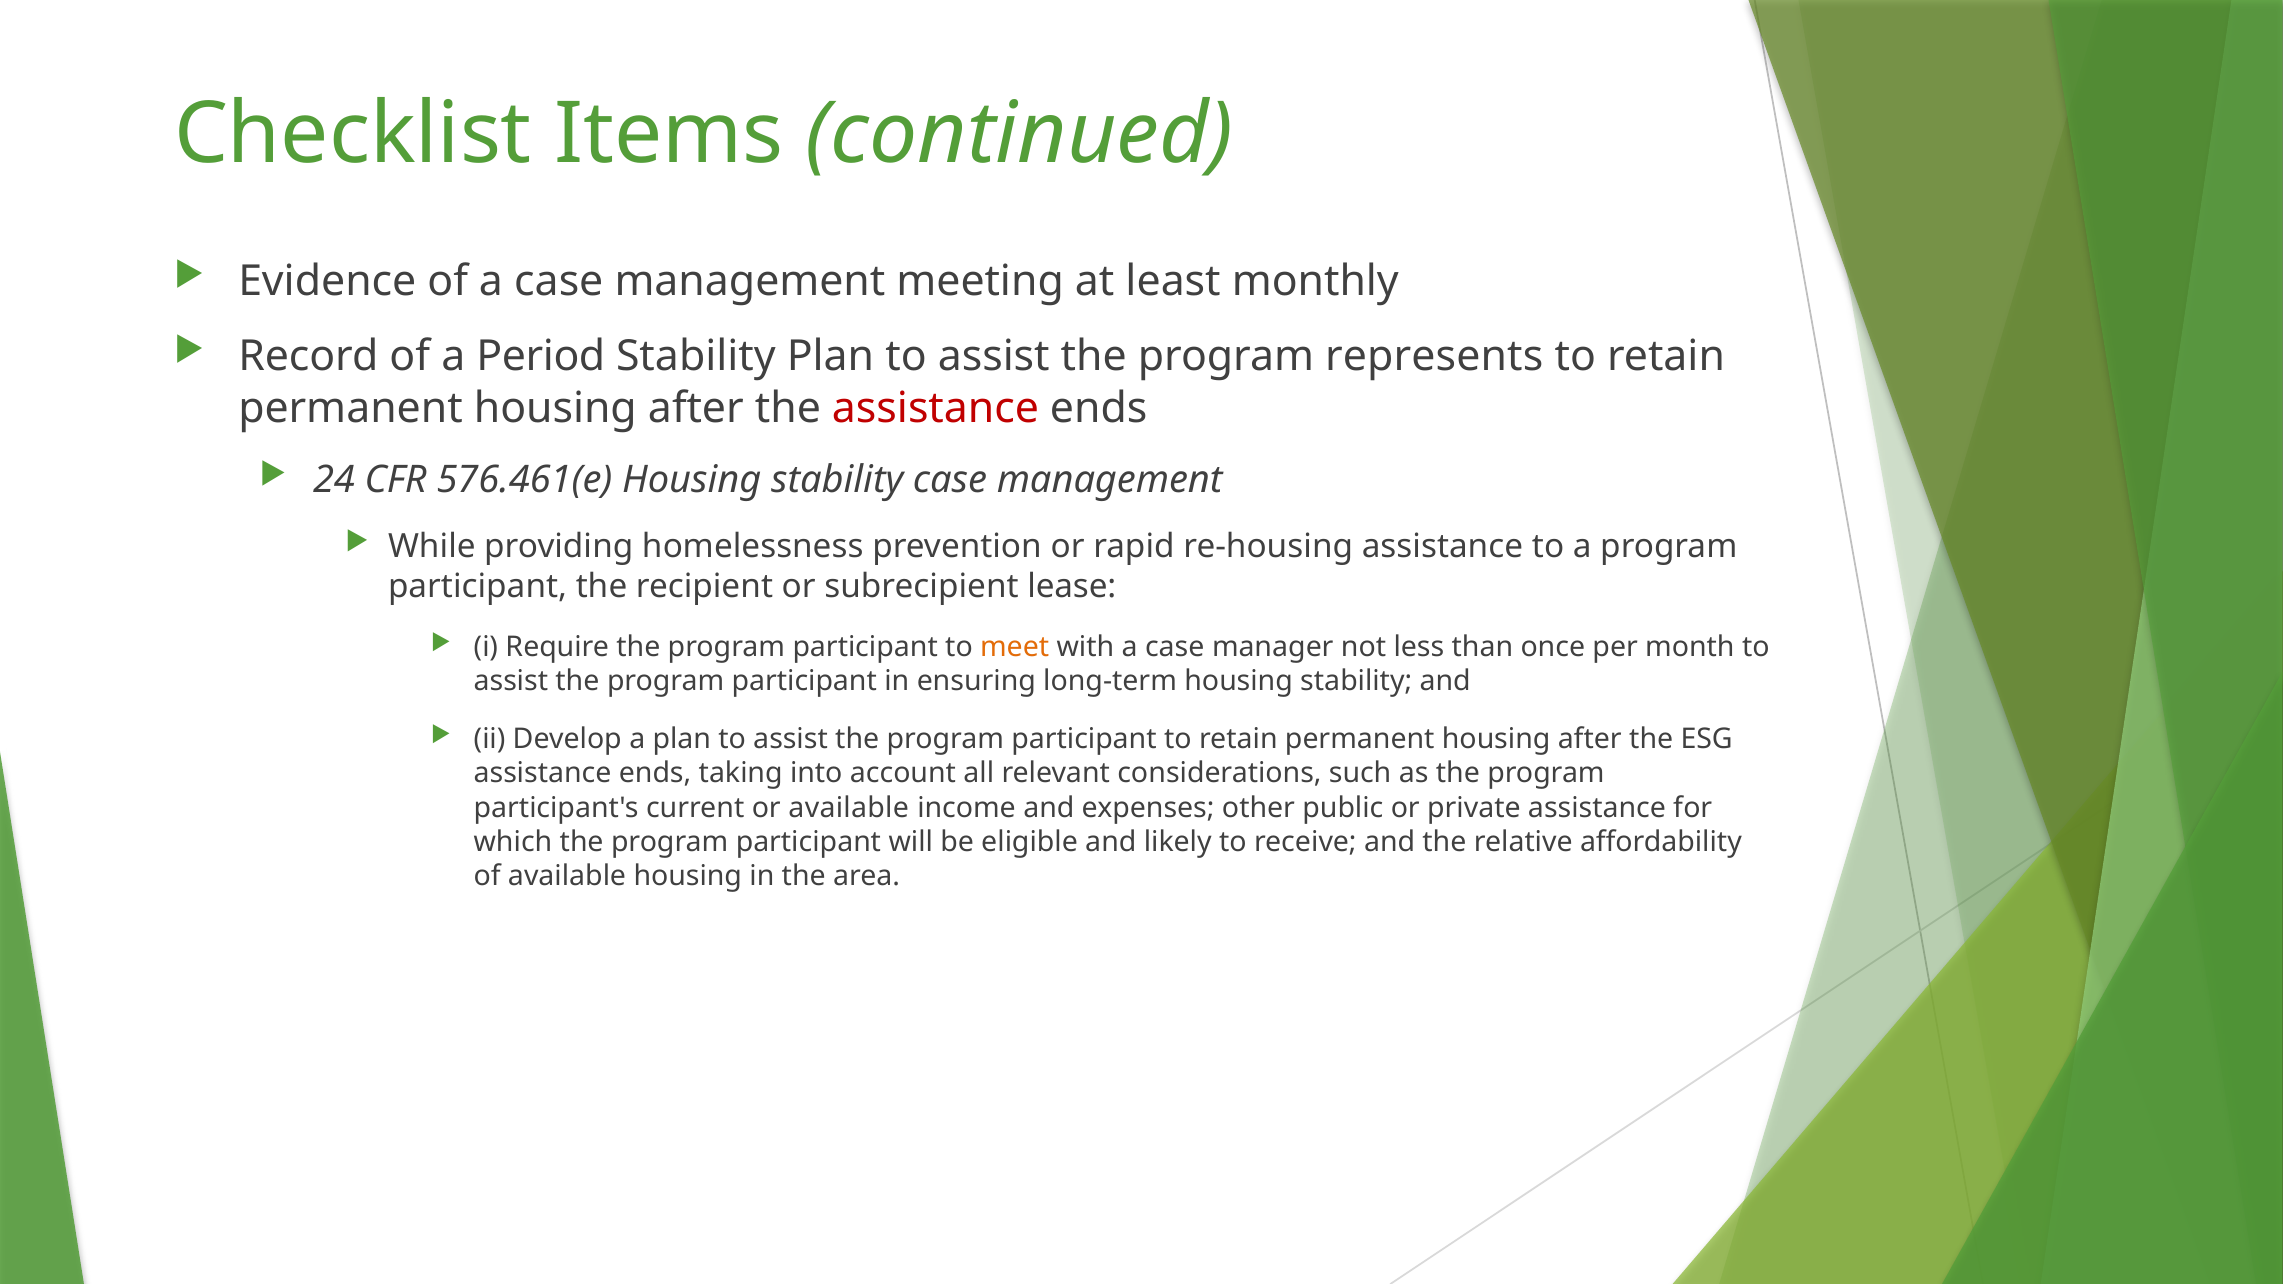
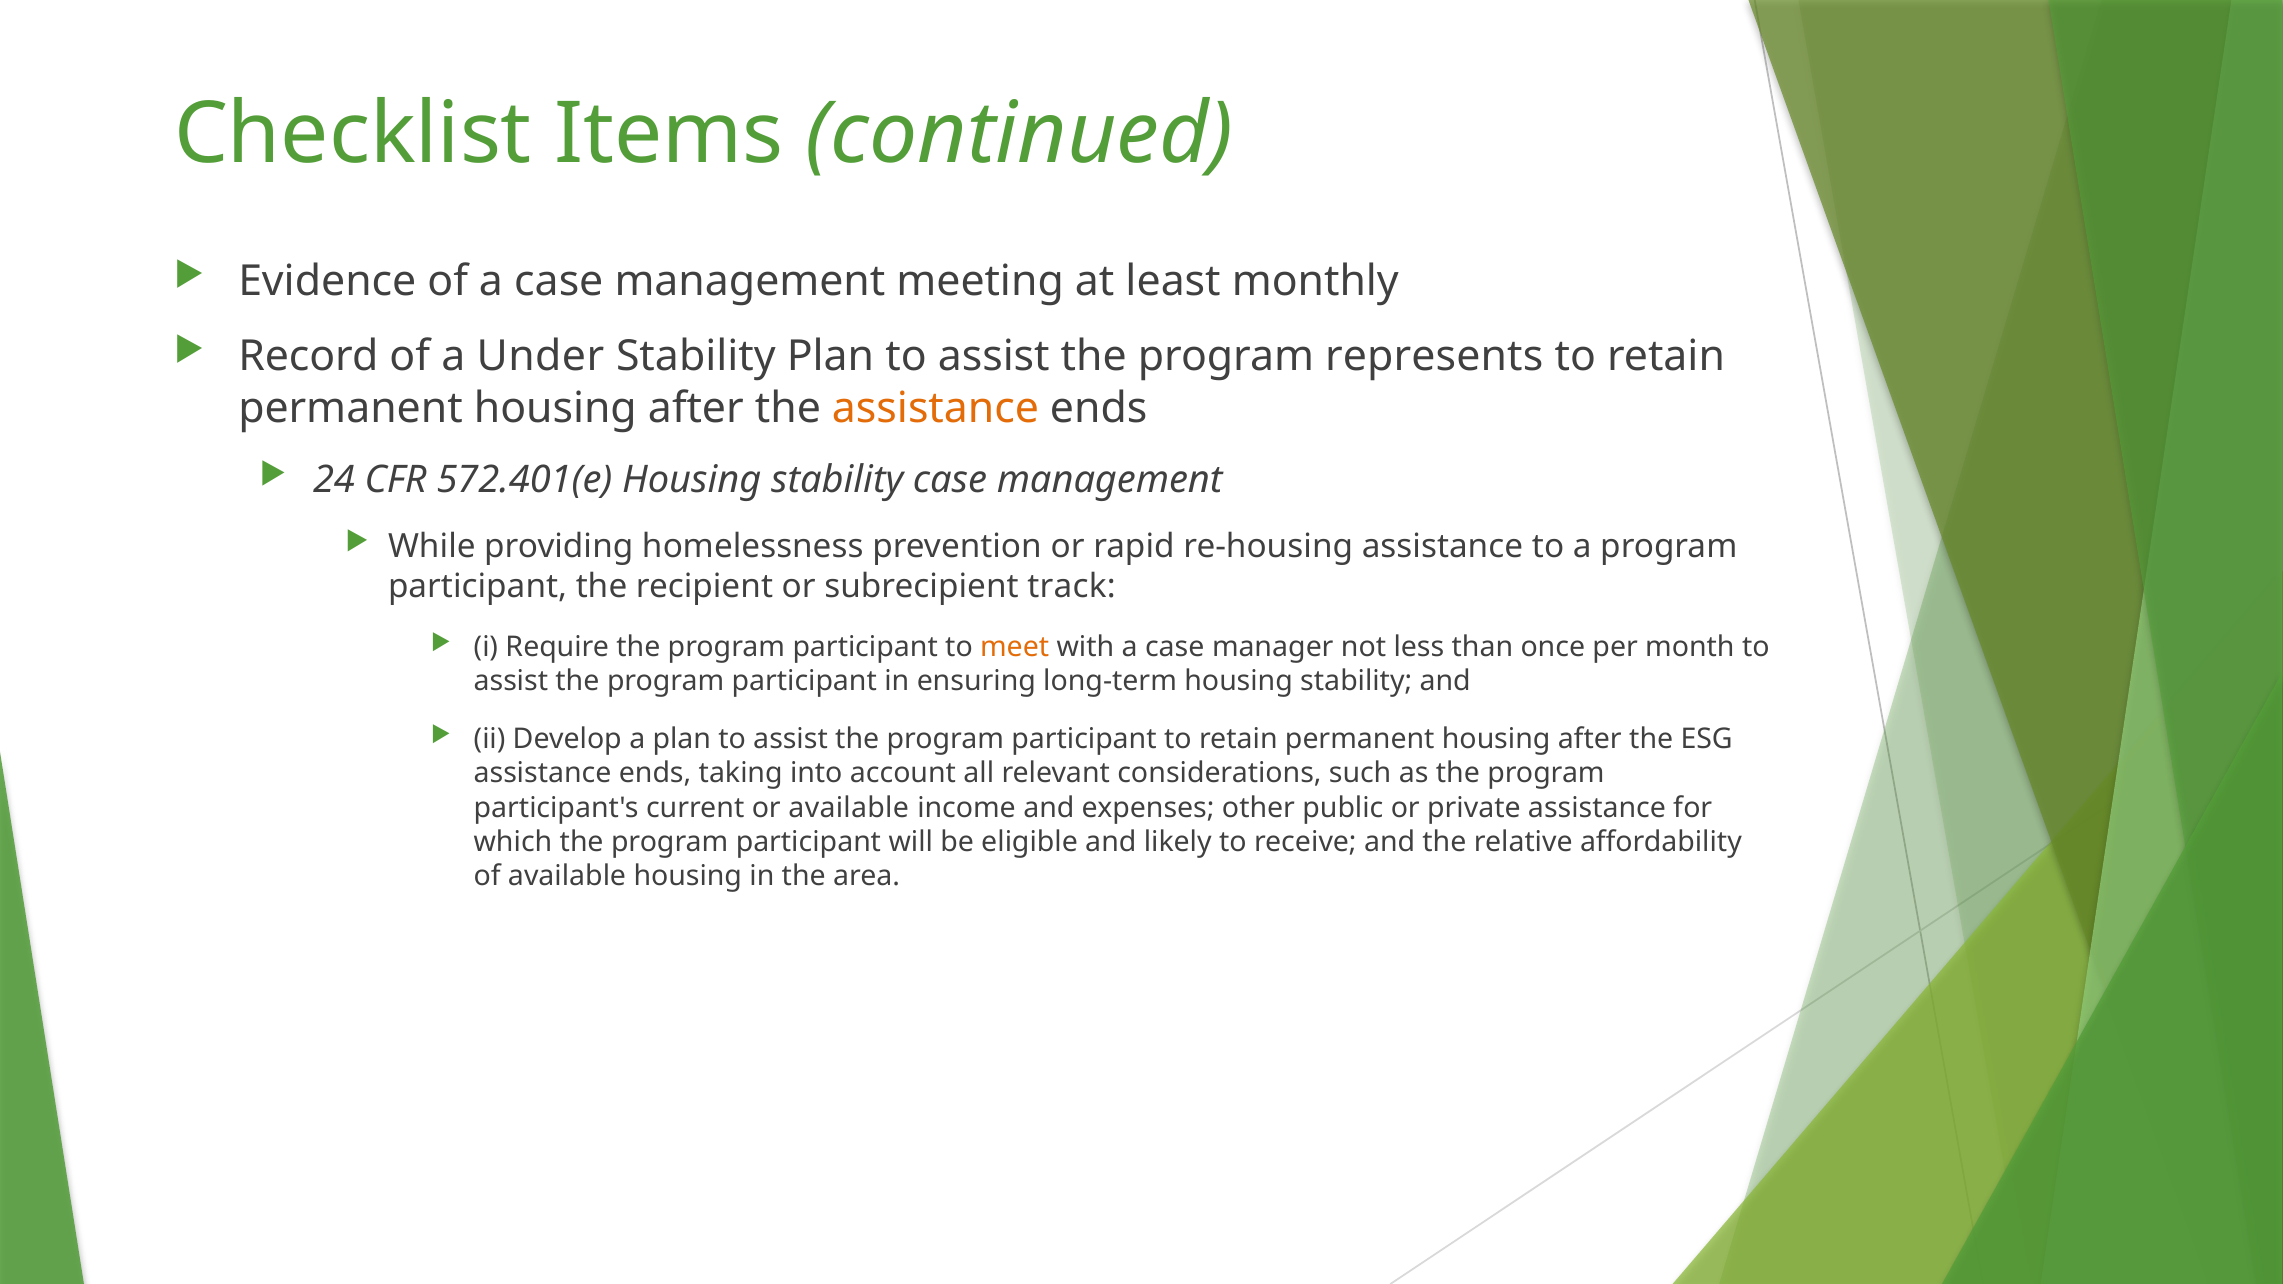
Period: Period -> Under (540, 357)
assistance colour: red -> orange (936, 408)
576.461(e: 576.461(e -> 572.401(e (525, 480)
lease: lease -> track (1072, 586)
